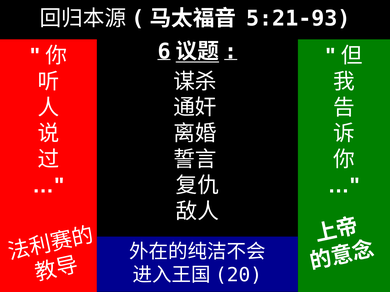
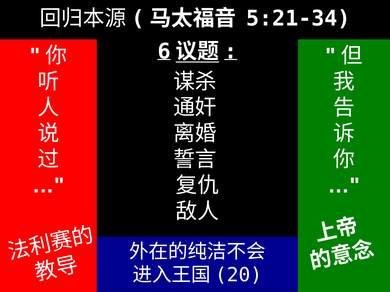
5:21-93: 5:21-93 -> 5:21-34 (298, 19)
